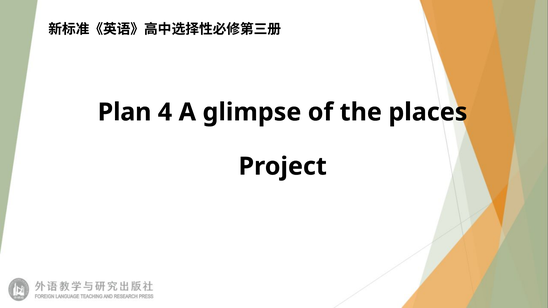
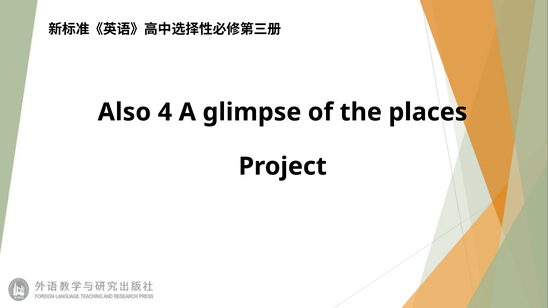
Plan: Plan -> Also (124, 112)
